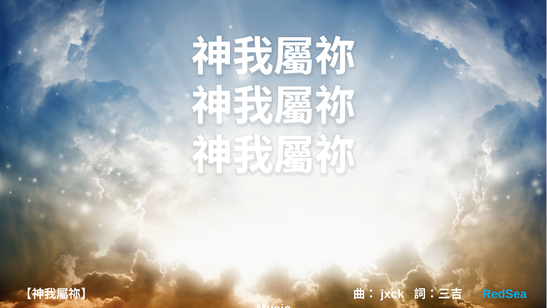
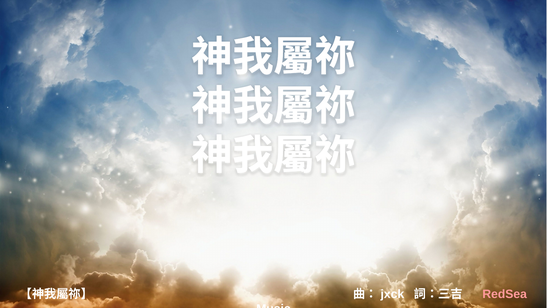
RedSea colour: light blue -> pink (505, 294)
